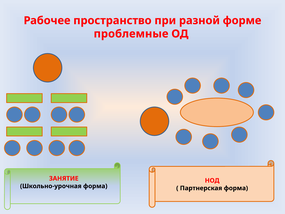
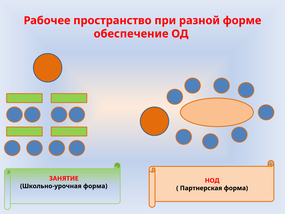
проблемные: проблемные -> обеспечение (131, 34)
